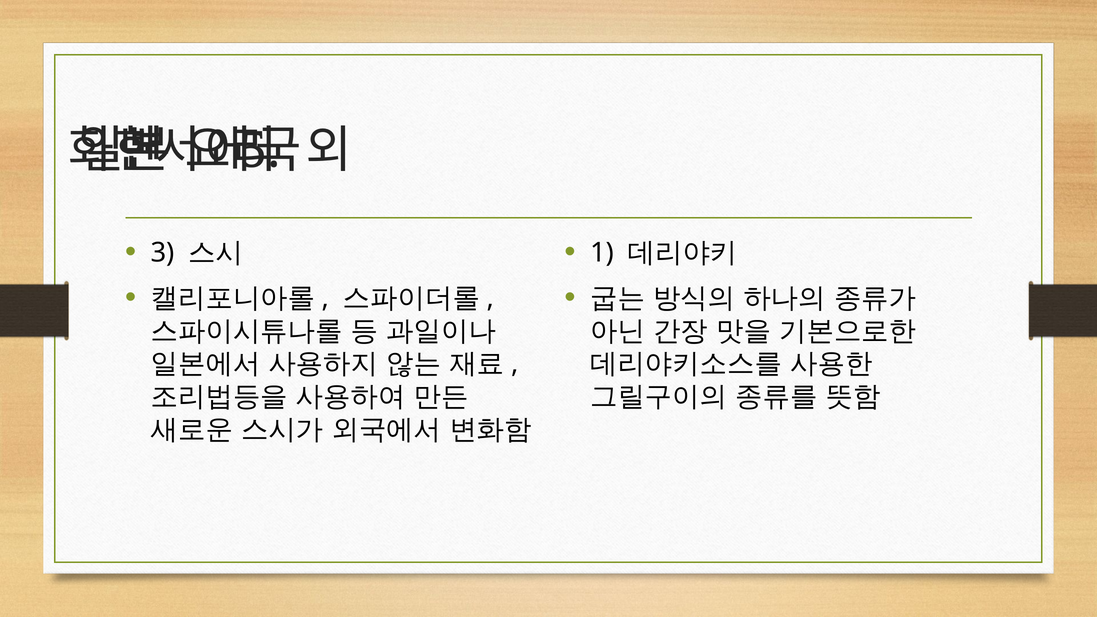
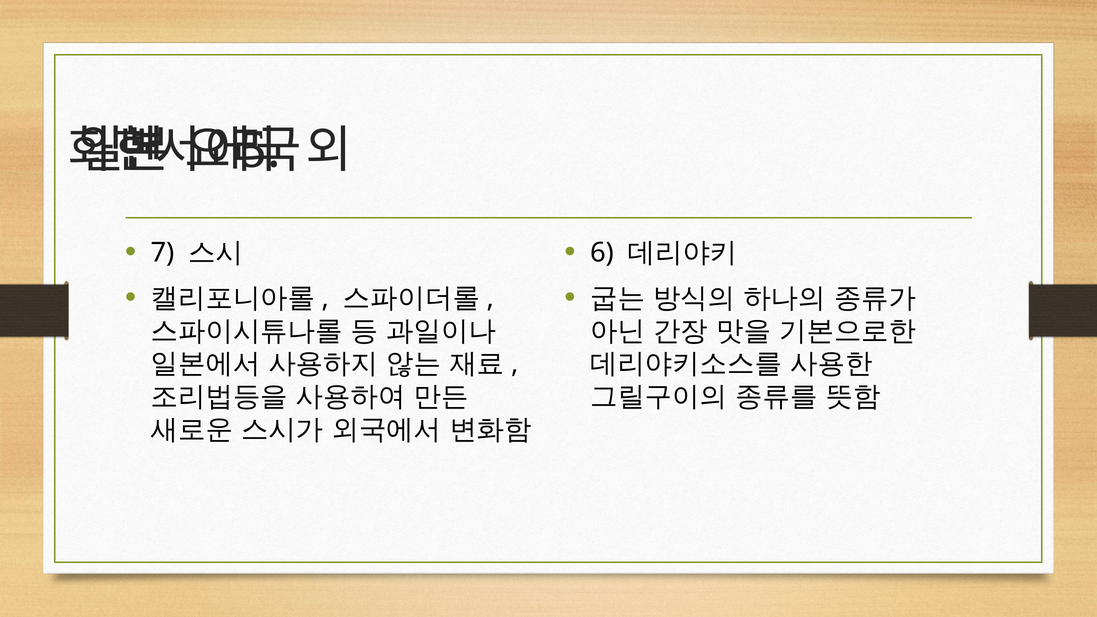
3: 3 -> 7 (163, 253)
1: 1 -> 6 (602, 253)
